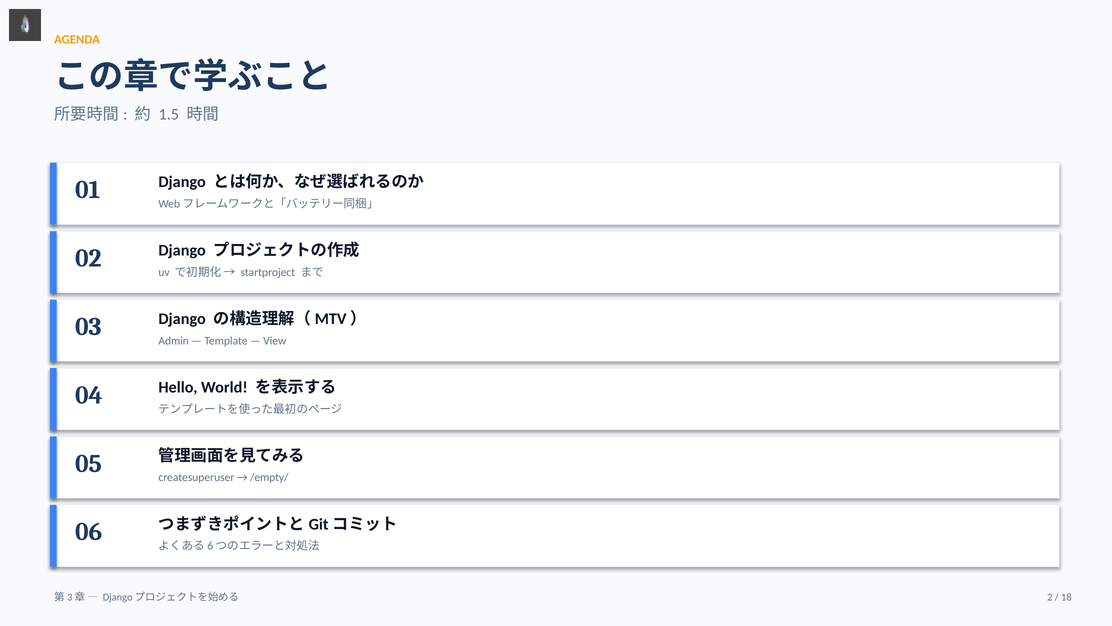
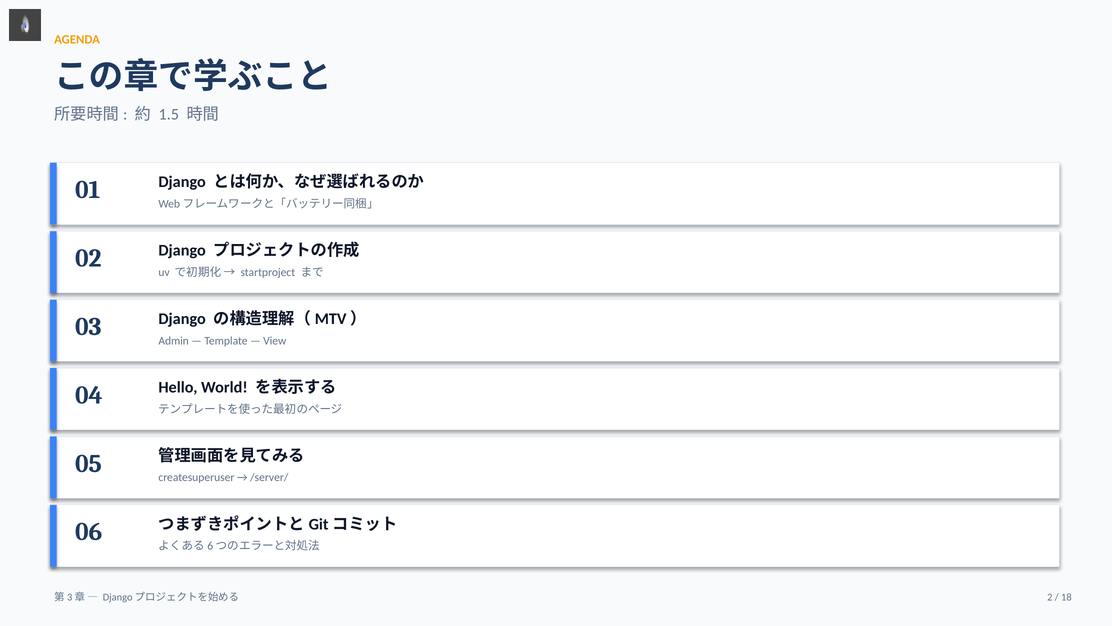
/empty/: /empty/ -> /server/ (269, 477)
